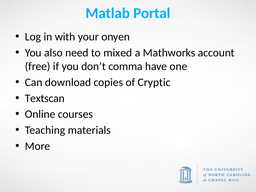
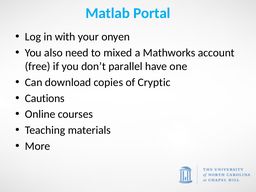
comma: comma -> parallel (125, 66)
Textscan: Textscan -> Cautions (45, 98)
